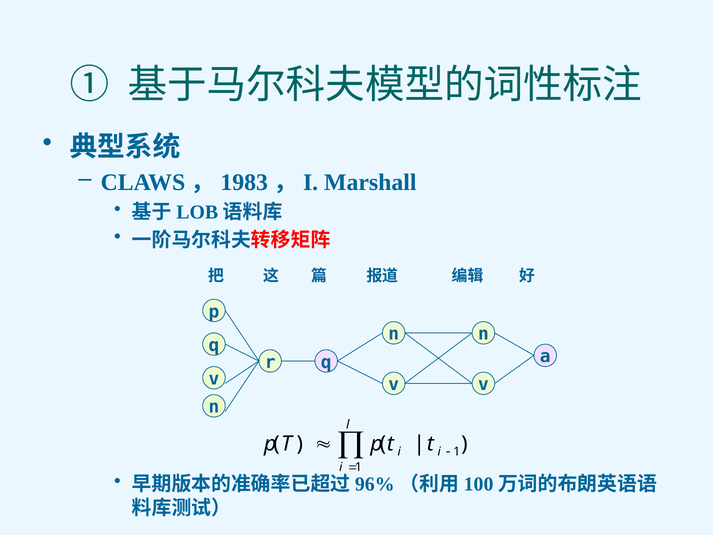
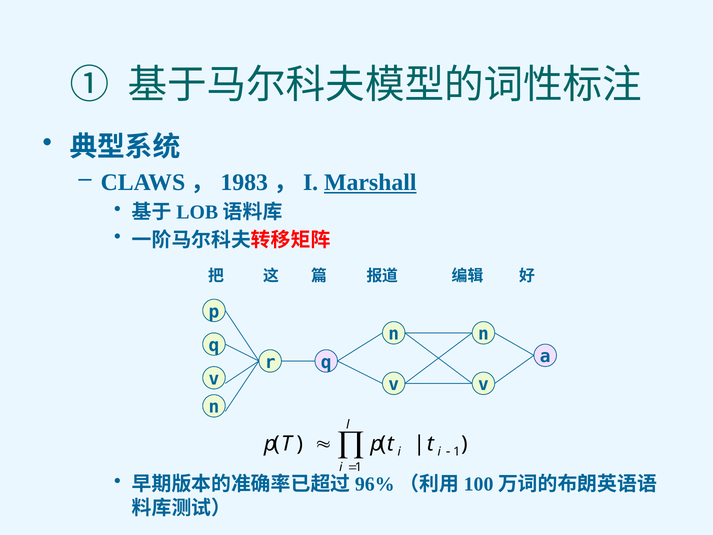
Marshall underline: none -> present (370, 182)
